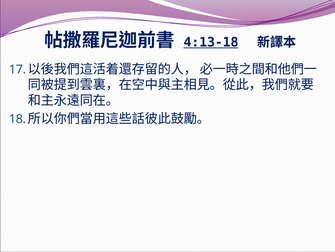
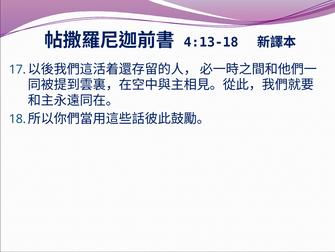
4:13-18 underline: present -> none (211, 42)
